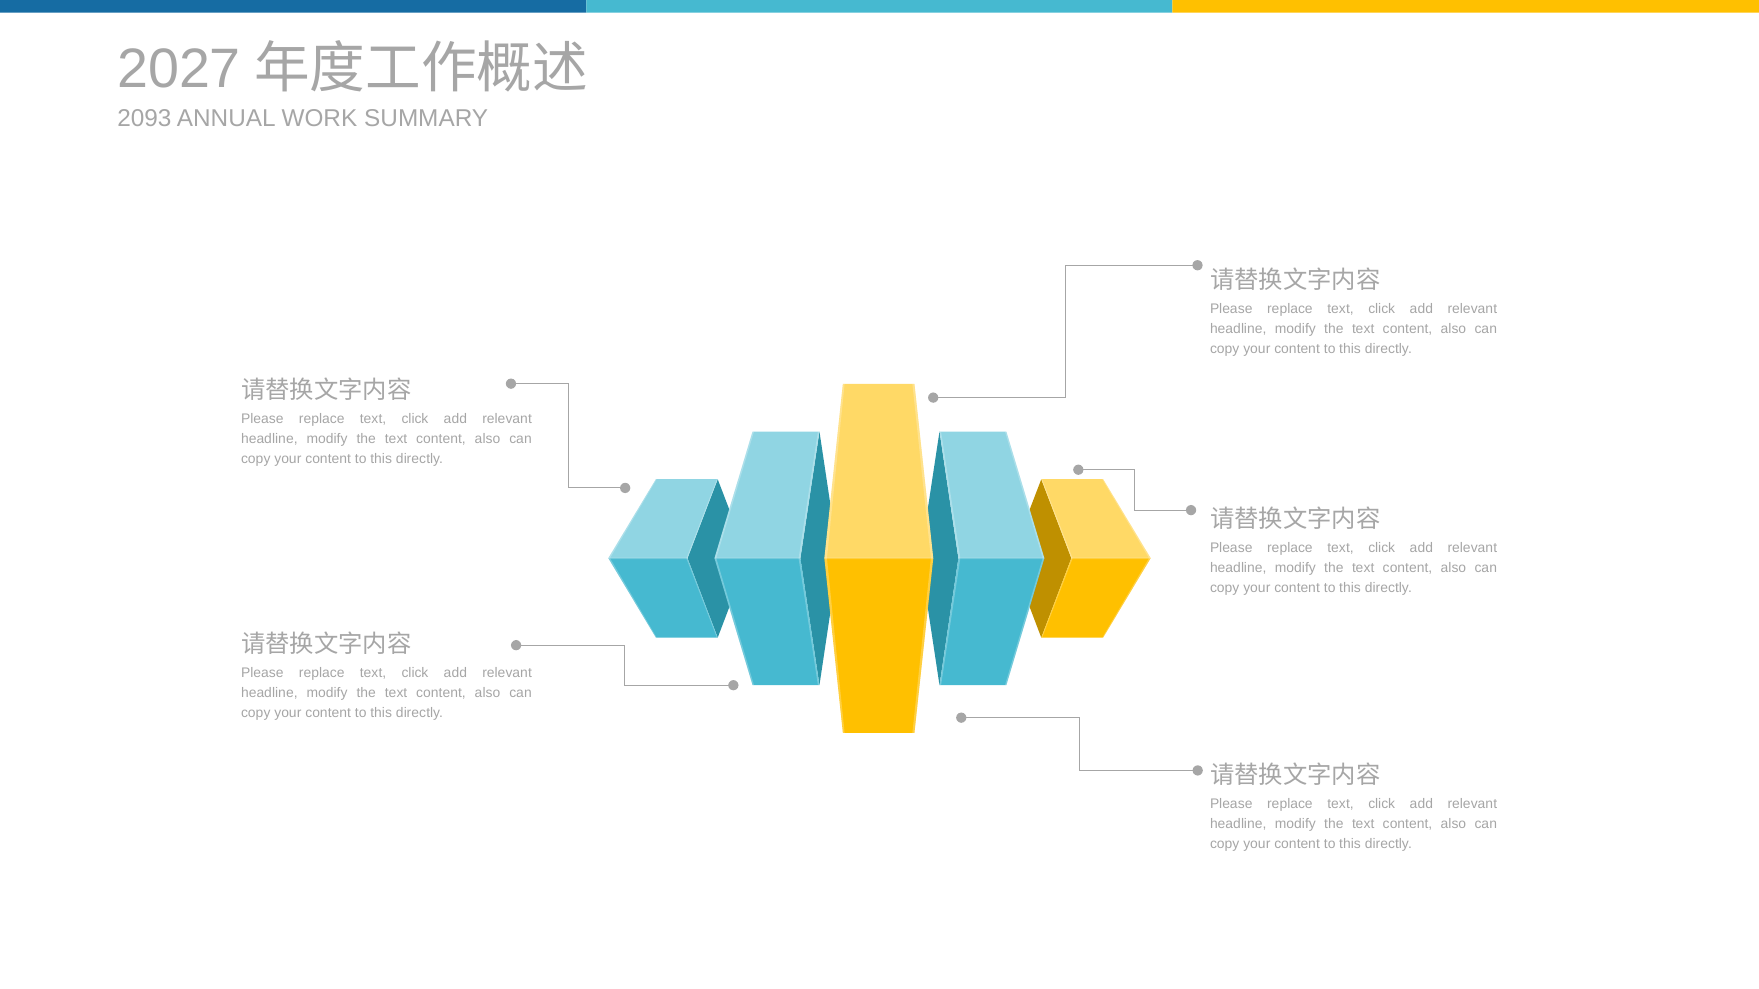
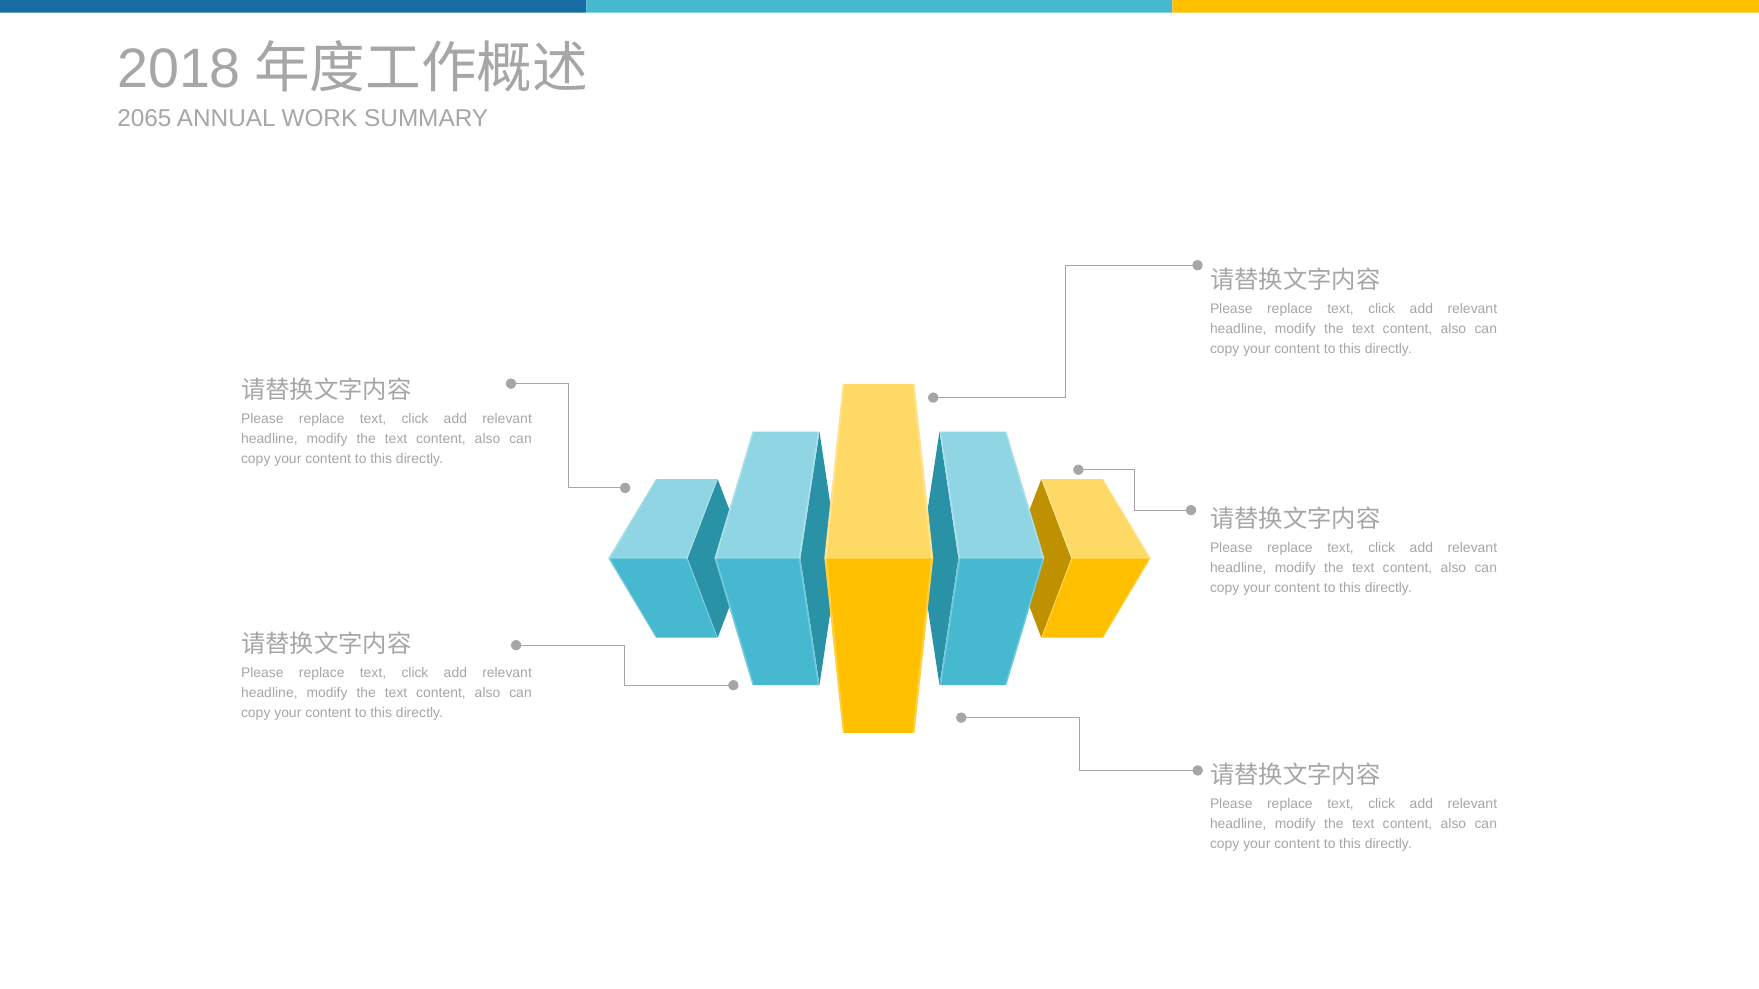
2027: 2027 -> 2018 (179, 69)
2093: 2093 -> 2065 (144, 118)
